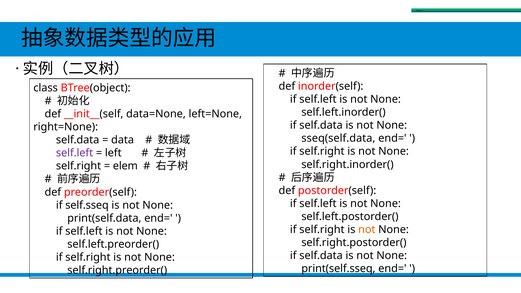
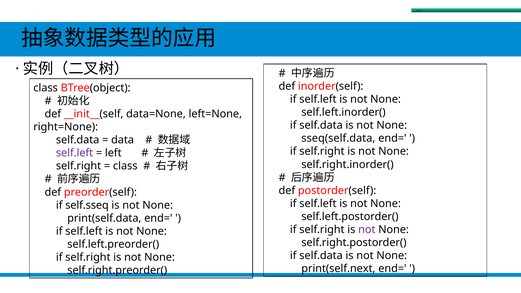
elem: elem -> class (125, 166)
not colour: orange -> purple (367, 230)
print(self.sseq: print(self.sseq -> print(self.next (338, 269)
